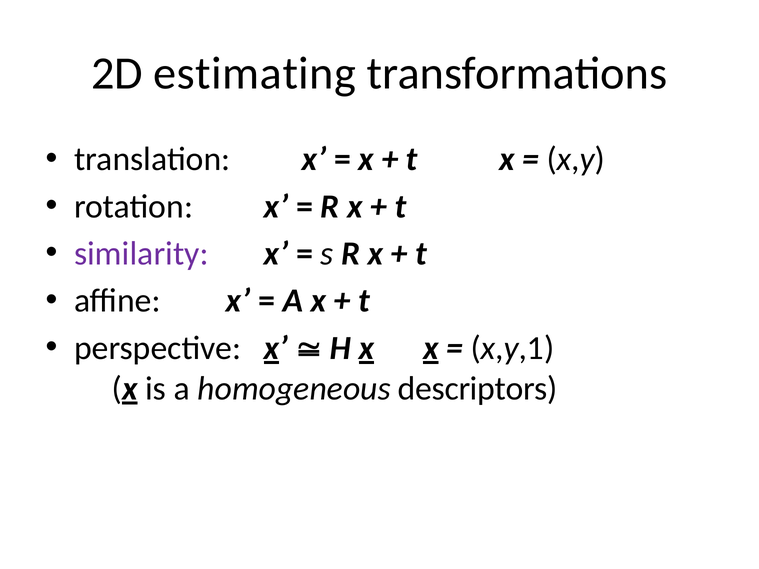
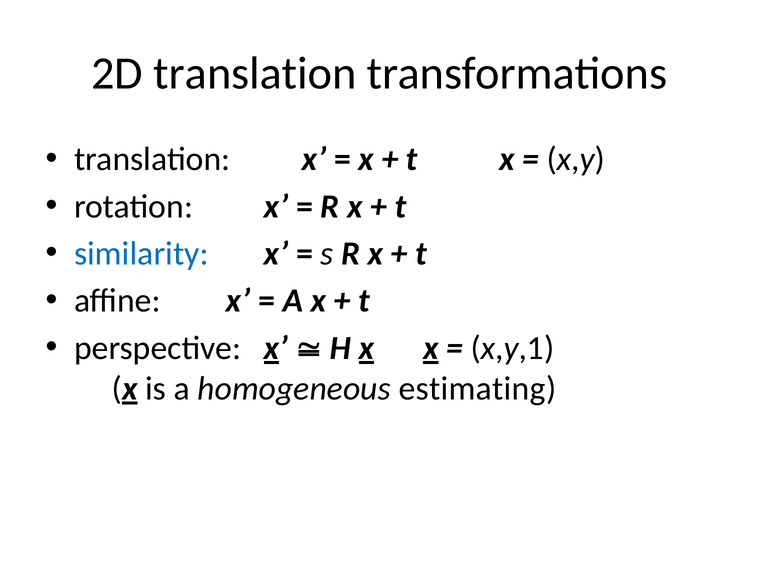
2D estimating: estimating -> translation (255, 73)
similarity colour: purple -> blue (141, 254)
descriptors: descriptors -> estimating (477, 389)
